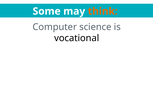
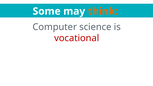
vocational colour: black -> red (77, 38)
